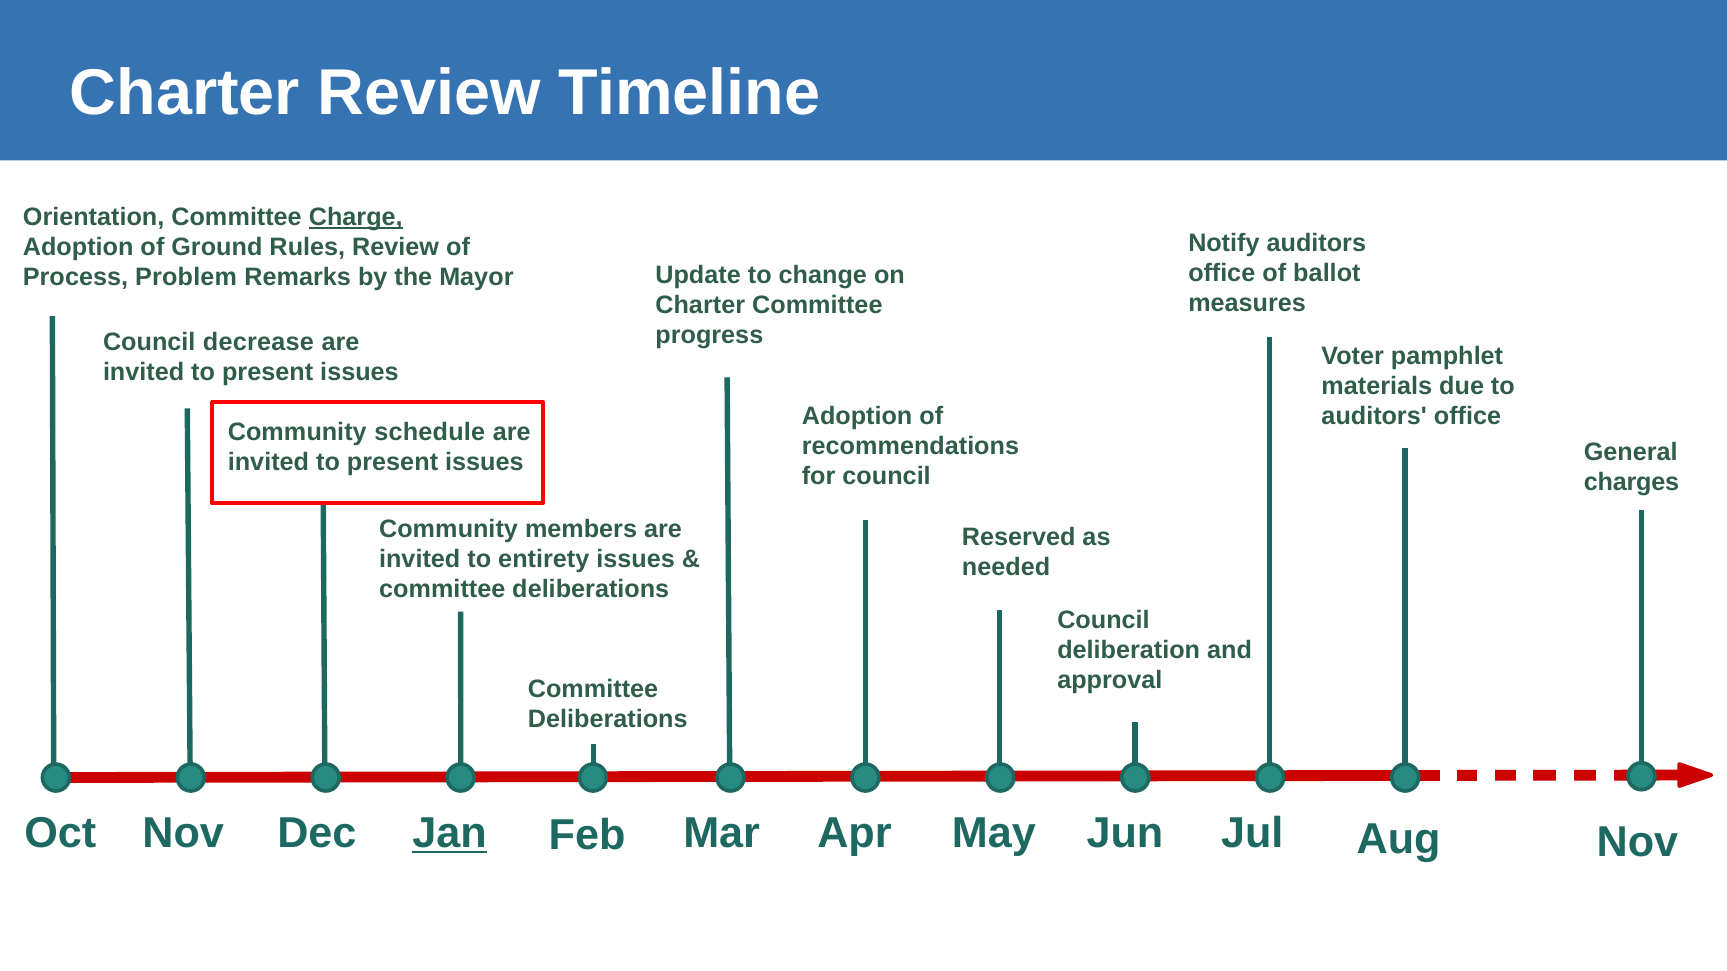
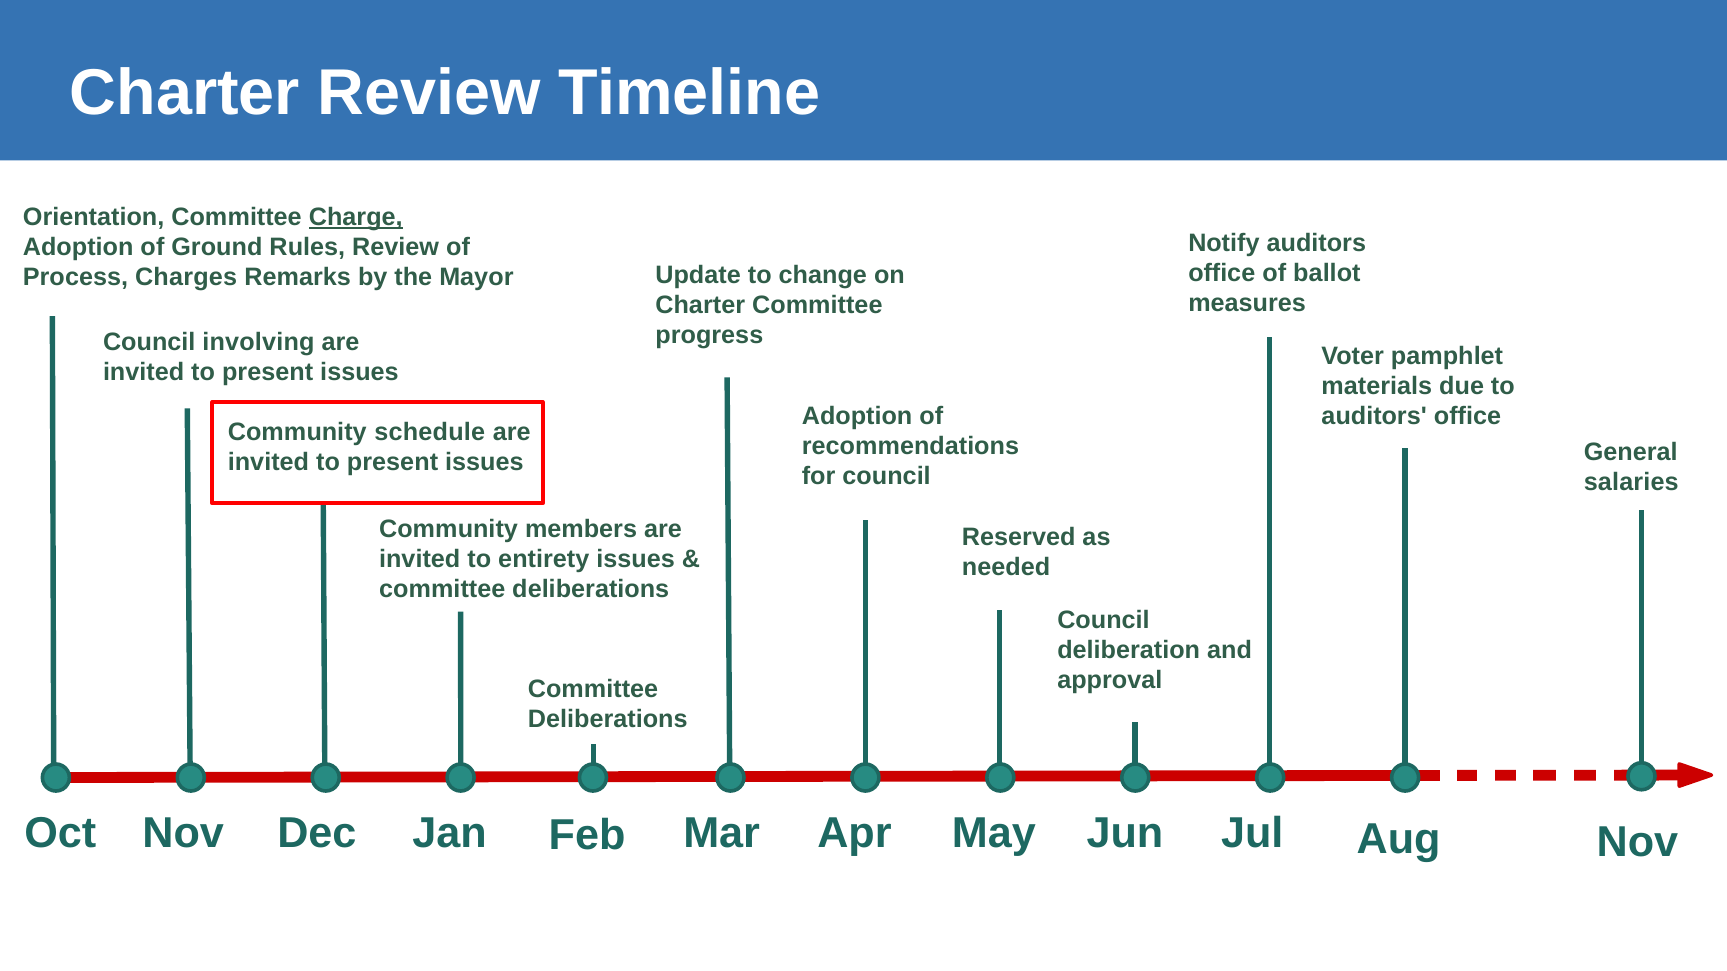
Problem: Problem -> Charges (186, 278)
decrease: decrease -> involving (258, 342)
charges: charges -> salaries (1631, 483)
Jan underline: present -> none (449, 834)
